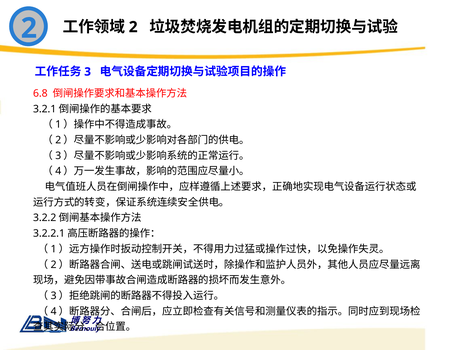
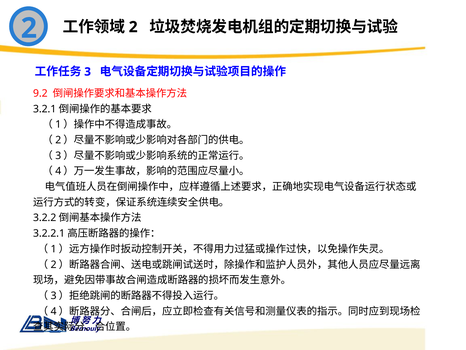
6.8: 6.8 -> 9.2 (40, 93)
